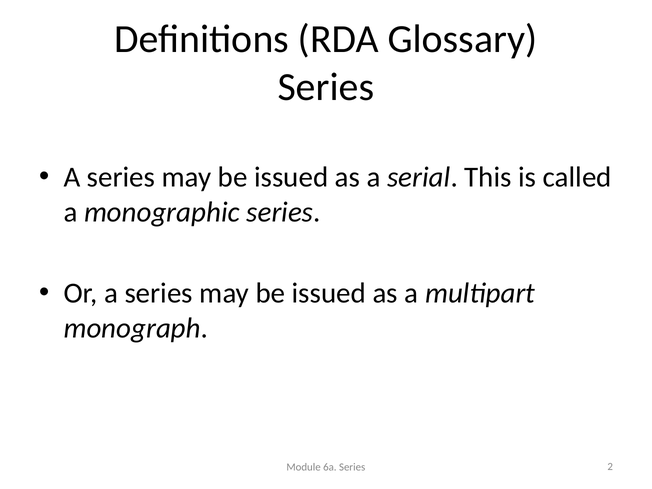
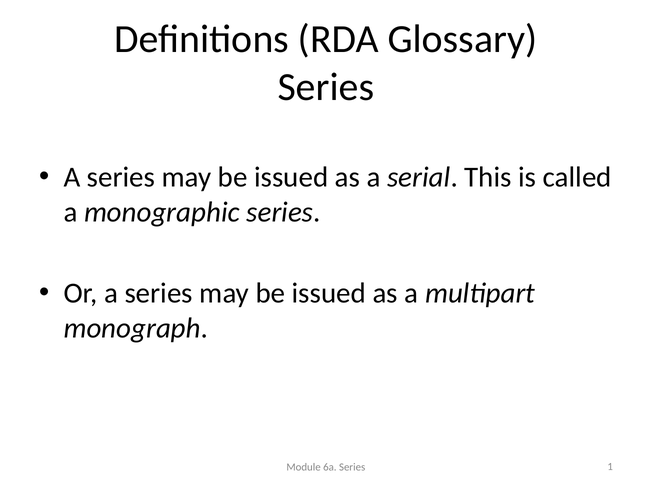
2: 2 -> 1 (610, 467)
